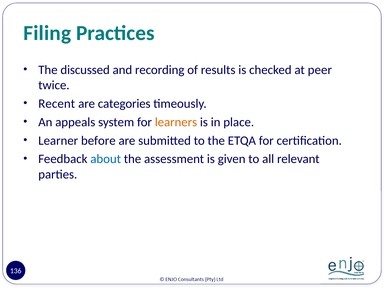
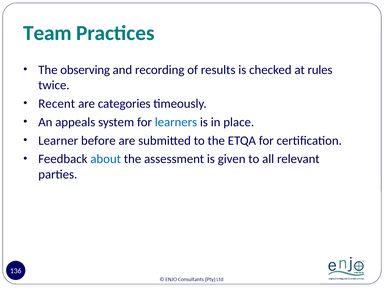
Filing: Filing -> Team (47, 33)
discussed: discussed -> observing (85, 70)
peer: peer -> rules (320, 70)
learners colour: orange -> blue (176, 122)
